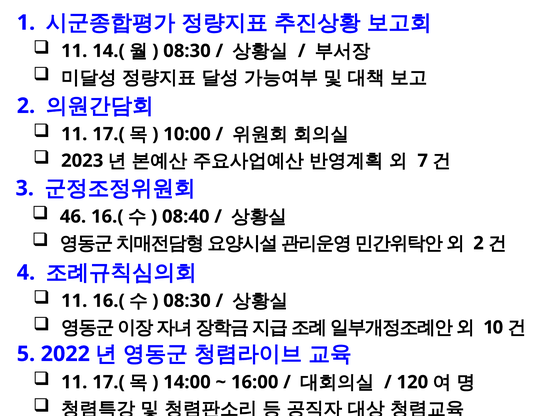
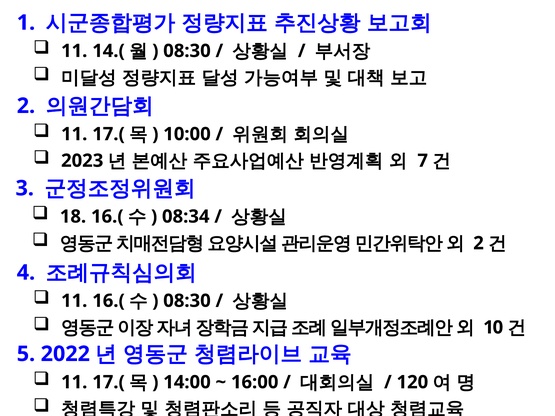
46: 46 -> 18 (73, 217)
08:40: 08:40 -> 08:34 (186, 217)
